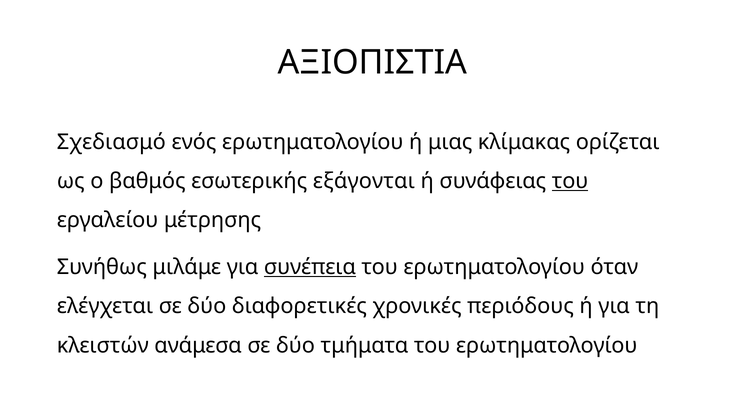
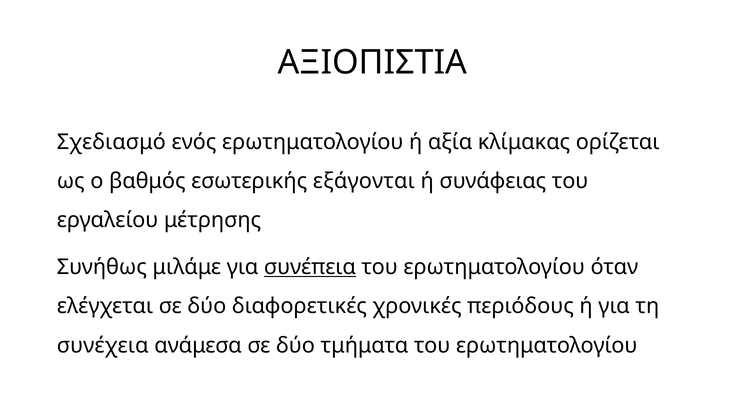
μιας: μιας -> αξία (450, 142)
του underline: present -> none (570, 181)
κλειστών: κλειστών -> συνέχεια (103, 345)
